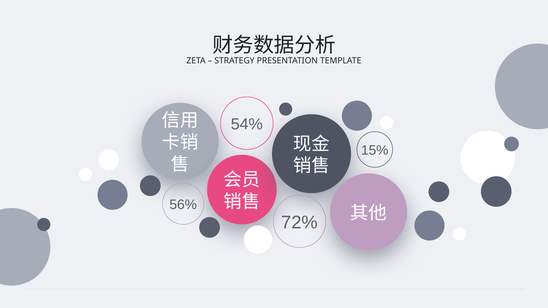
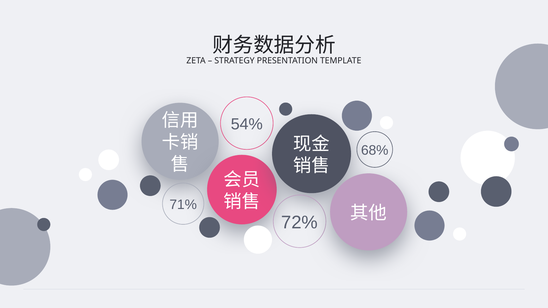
15%: 15% -> 68% (375, 151)
56%: 56% -> 71% (183, 205)
